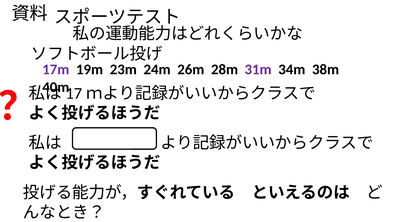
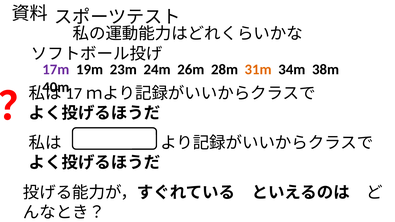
31m colour: purple -> orange (258, 69)
